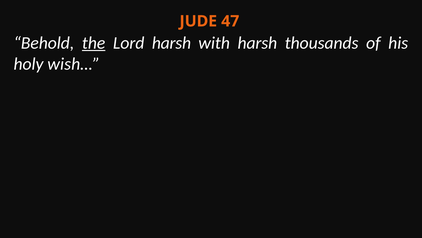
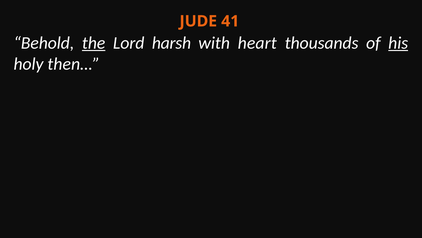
47: 47 -> 41 (230, 21)
with harsh: harsh -> heart (257, 43)
his underline: none -> present (398, 43)
wish…: wish… -> then… (74, 64)
